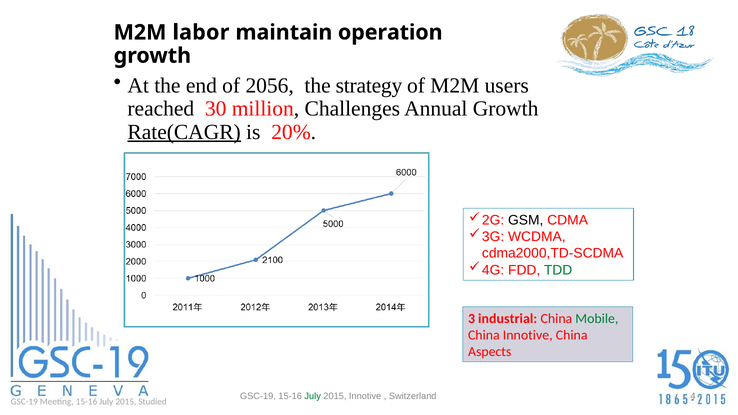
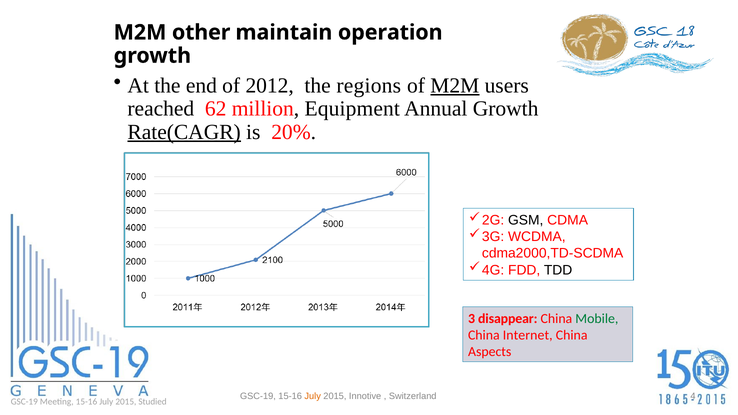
labor: labor -> other (201, 32)
2056: 2056 -> 2012 (270, 85)
strategy: strategy -> regions (369, 85)
M2M underline: none -> present (455, 85)
30: 30 -> 62 (216, 109)
Challenges: Challenges -> Equipment (352, 109)
TDD colour: green -> black (558, 270)
industrial: industrial -> disappear (508, 319)
China Innotive: Innotive -> Internet (528, 335)
July colour: green -> orange (313, 396)
